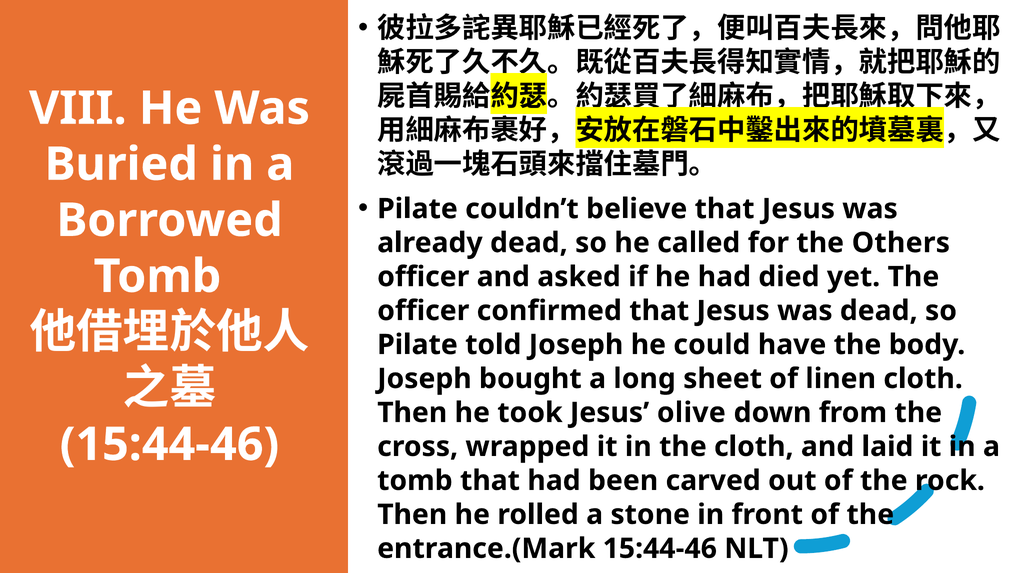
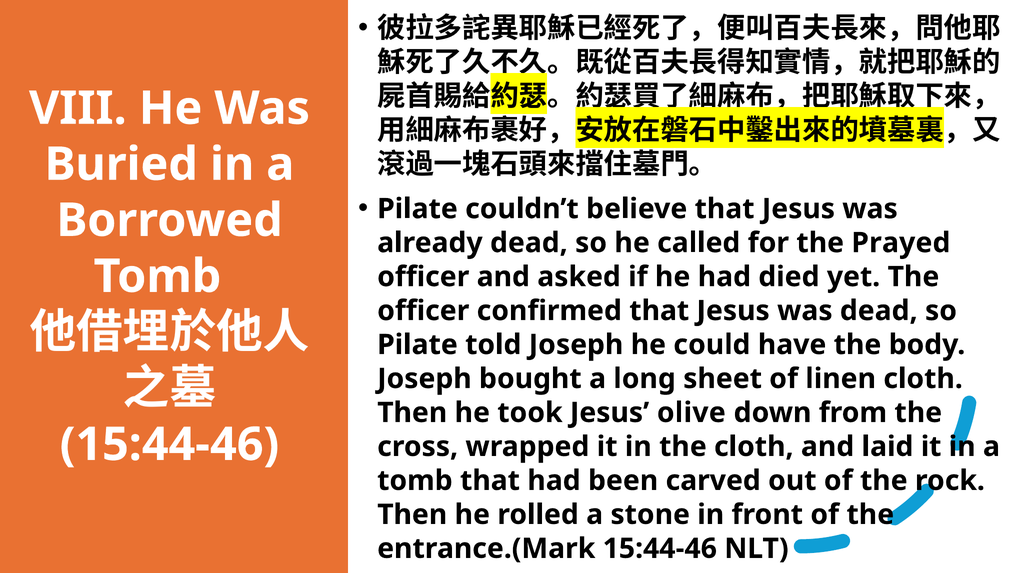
Others: Others -> Prayed (901, 243)
